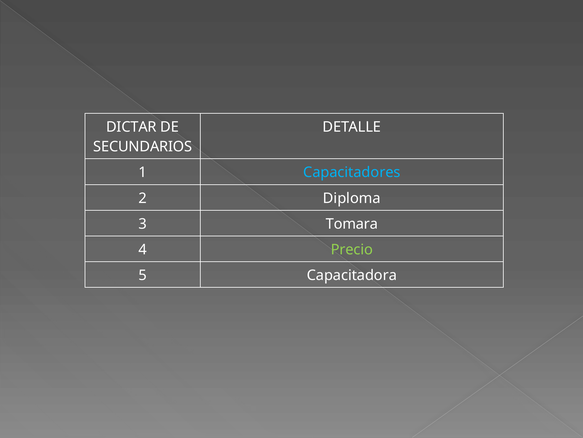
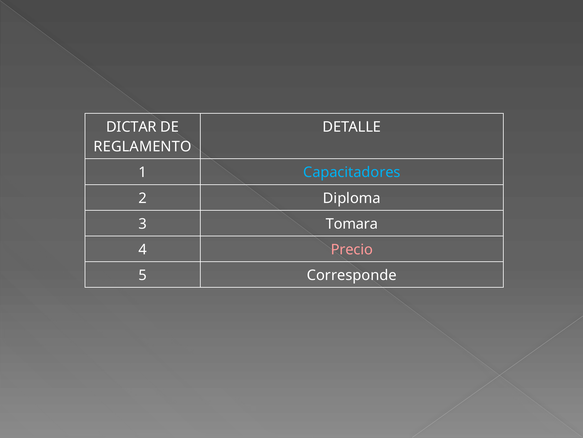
SECUNDARIOS: SECUNDARIOS -> REGLAMENTO (143, 146)
Precio colour: light green -> pink (352, 249)
Capacitadora: Capacitadora -> Corresponde (352, 275)
